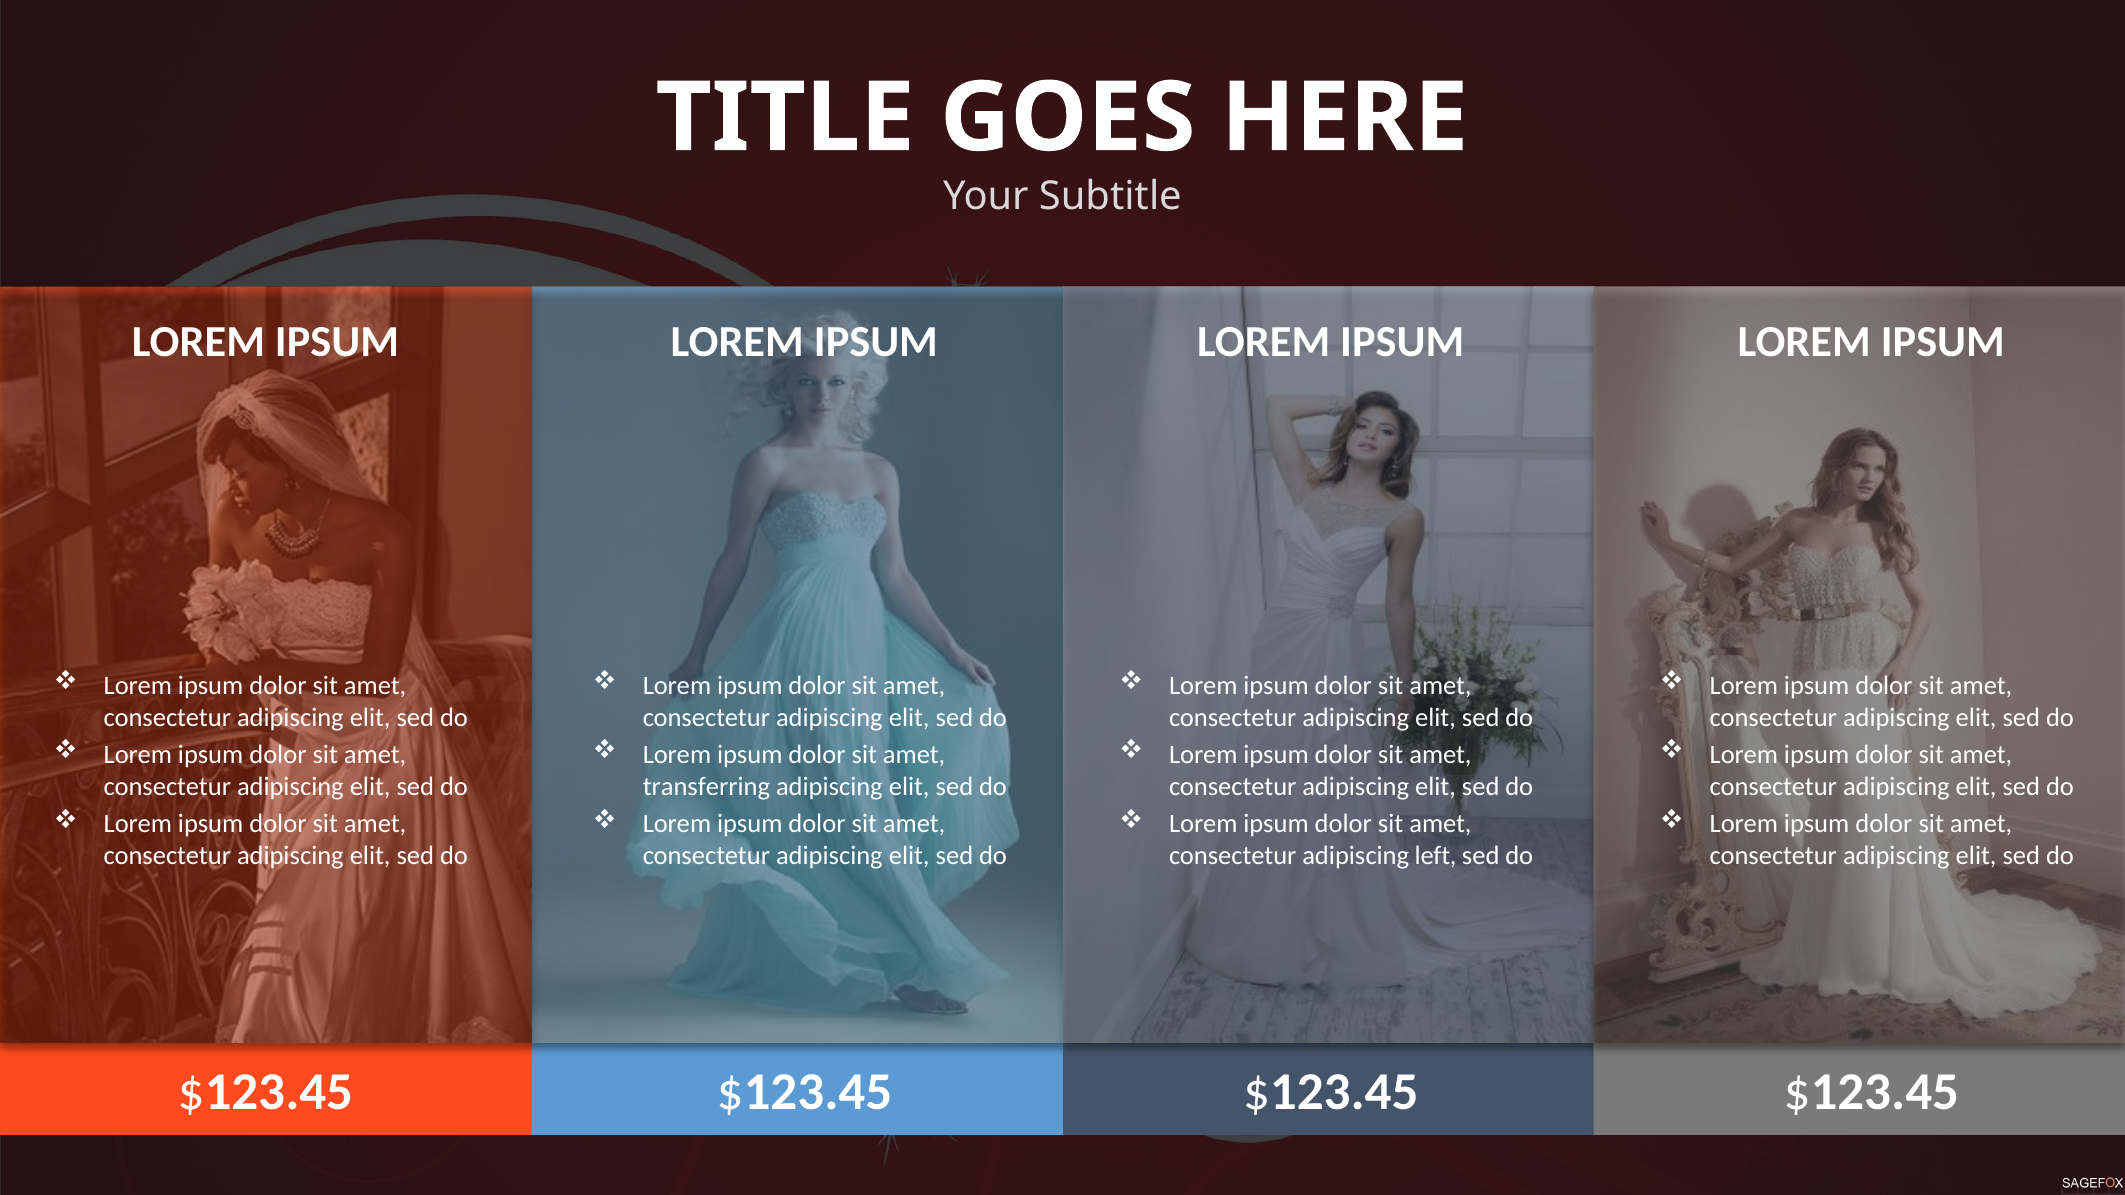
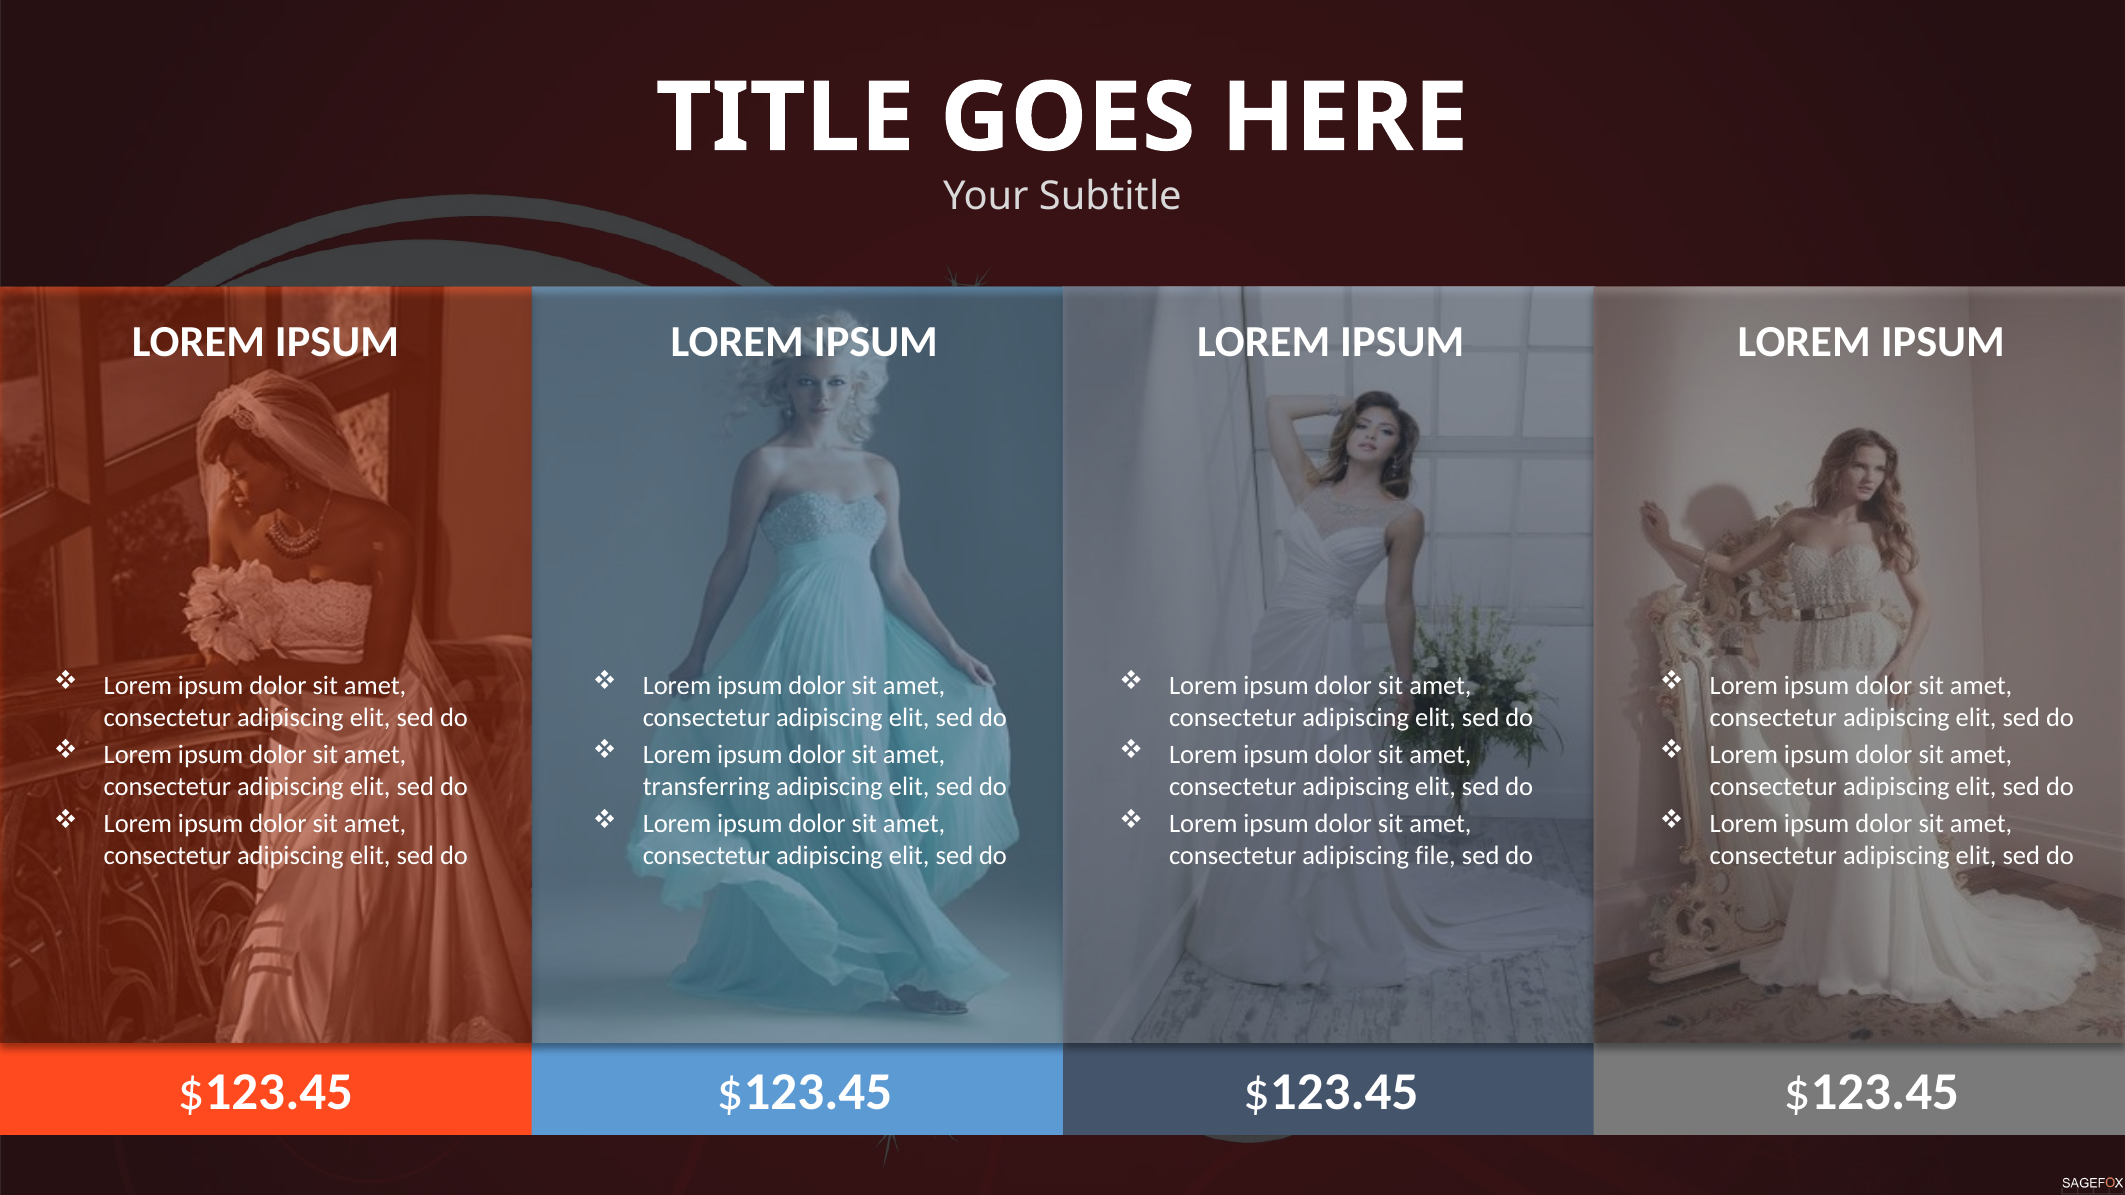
left: left -> file (1435, 856)
